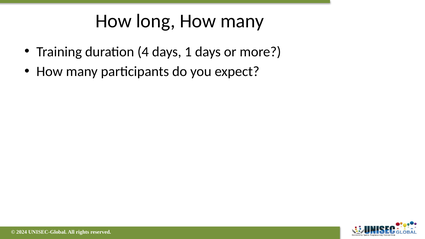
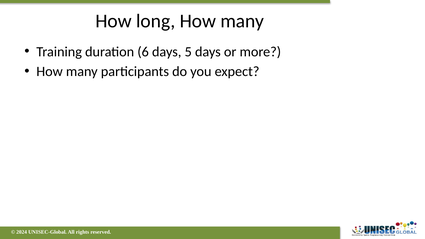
4: 4 -> 6 (143, 52)
1: 1 -> 5 (188, 52)
